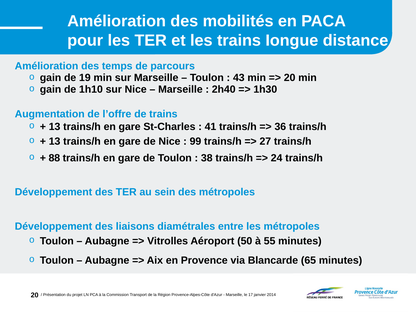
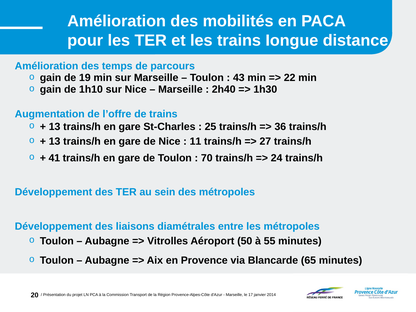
20: 20 -> 22 (290, 78)
41: 41 -> 25 (210, 127)
99: 99 -> 11 (195, 141)
88: 88 -> 41 (54, 158)
38: 38 -> 70 (207, 158)
